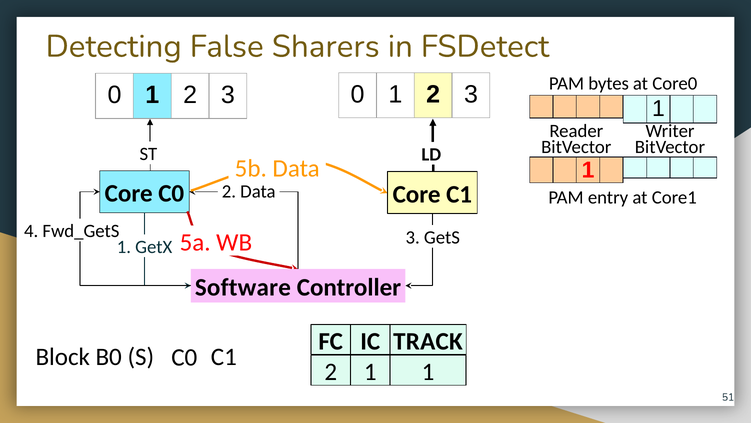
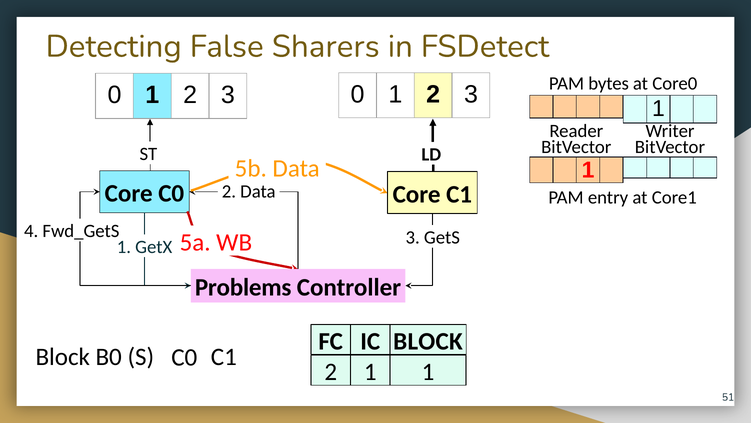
Software: Software -> Problems (243, 287)
TRACK: TRACK -> BLOCK (428, 341)
